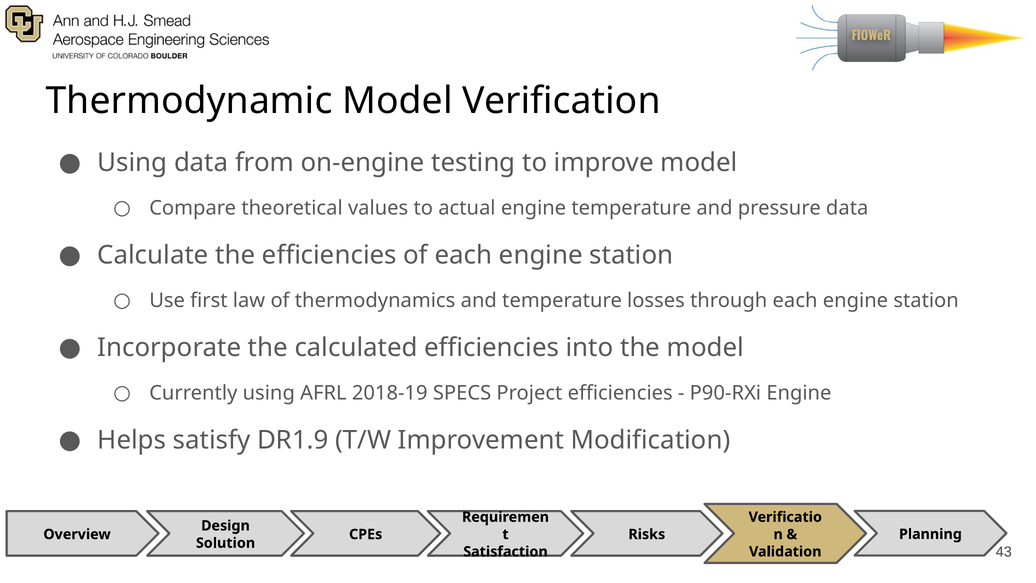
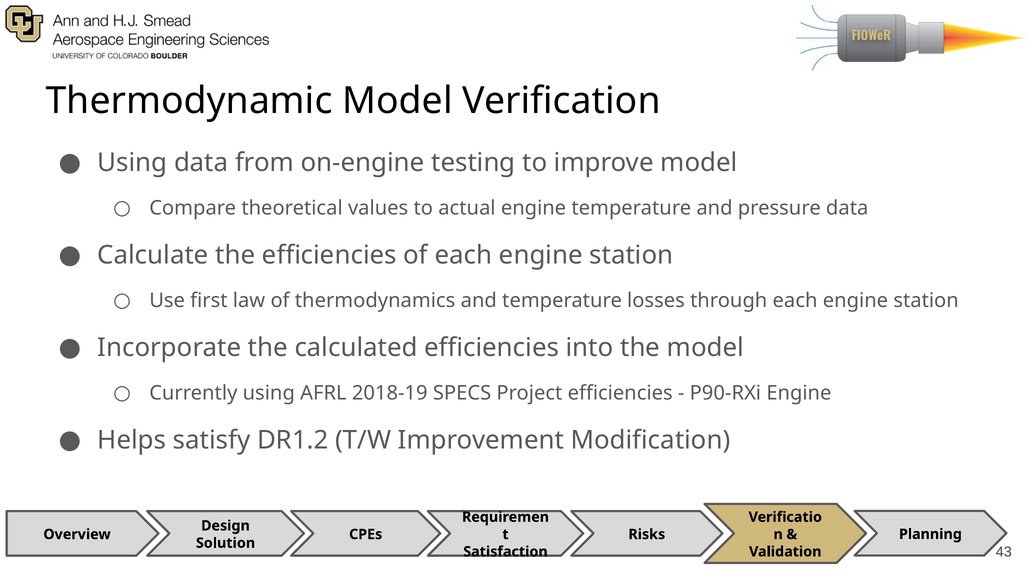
DR1.9: DR1.9 -> DR1.2 (293, 440)
